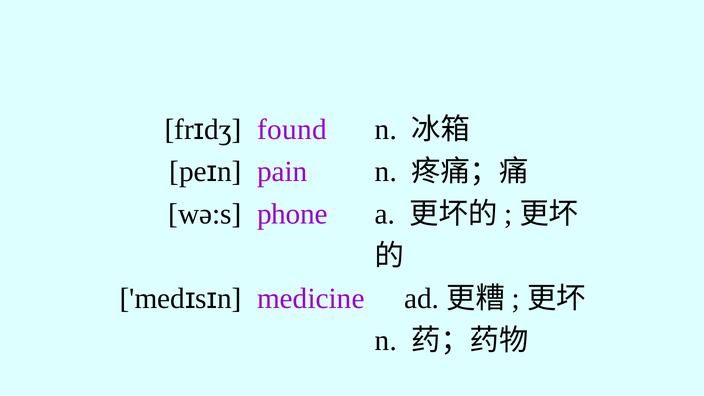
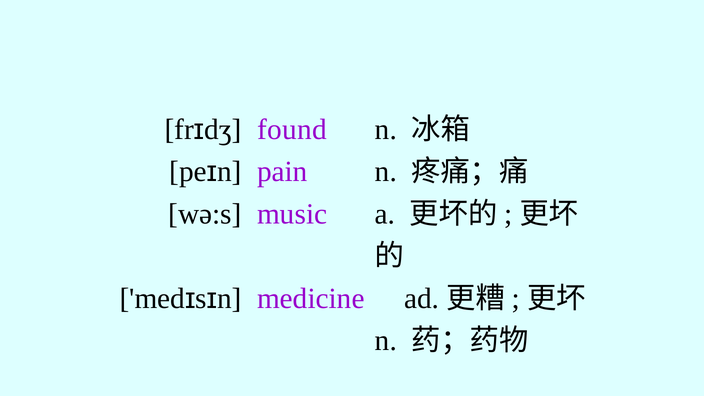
phone: phone -> music (292, 214)
